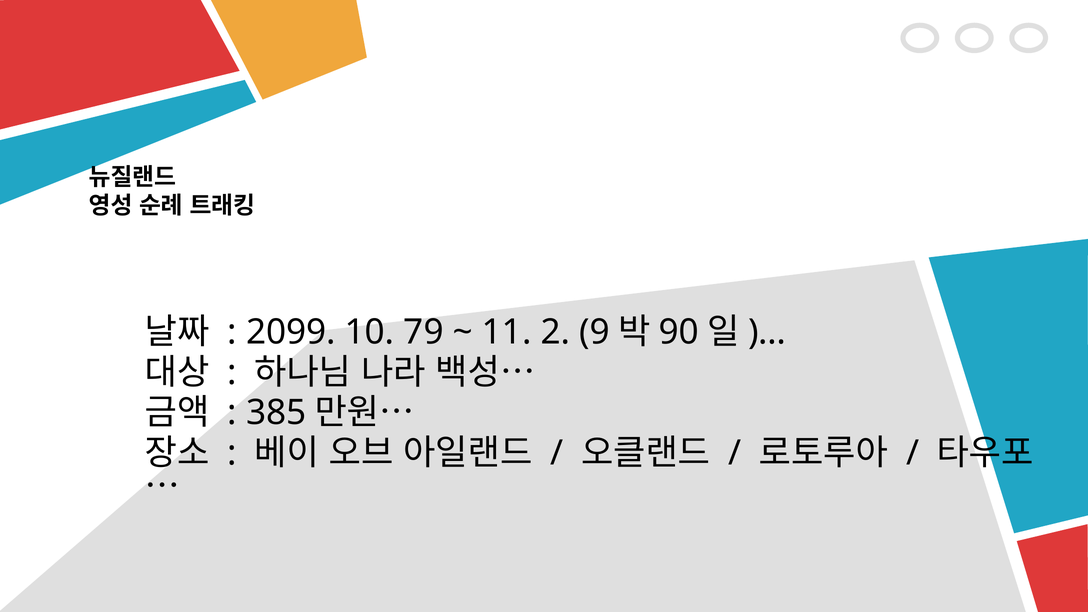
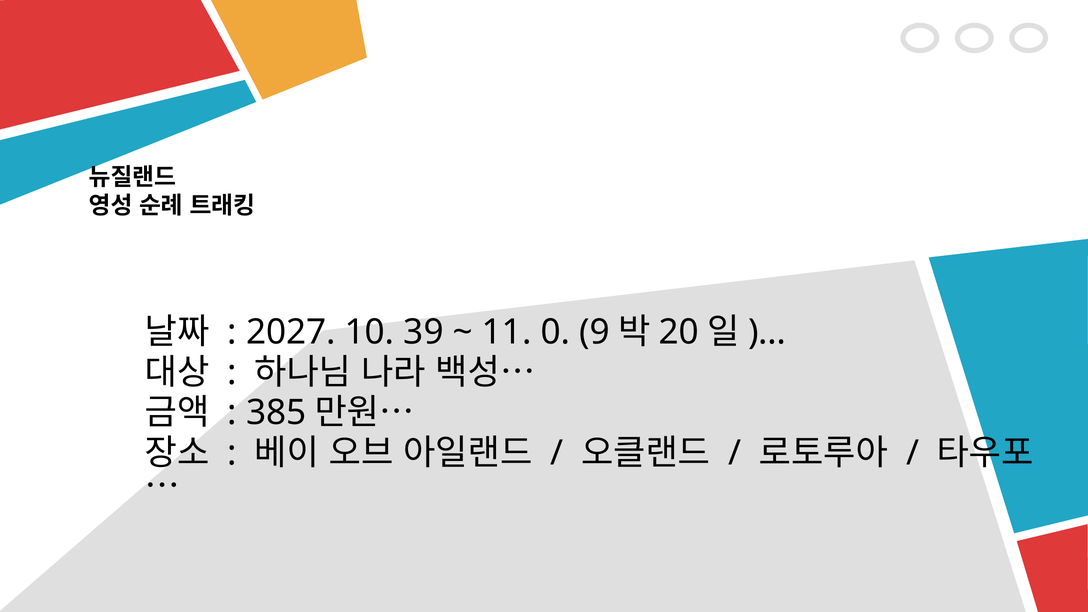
2099: 2099 -> 2027 (291, 332)
79: 79 -> 39 (424, 332)
2: 2 -> 0 (555, 332)
90: 90 -> 20 (679, 332)
